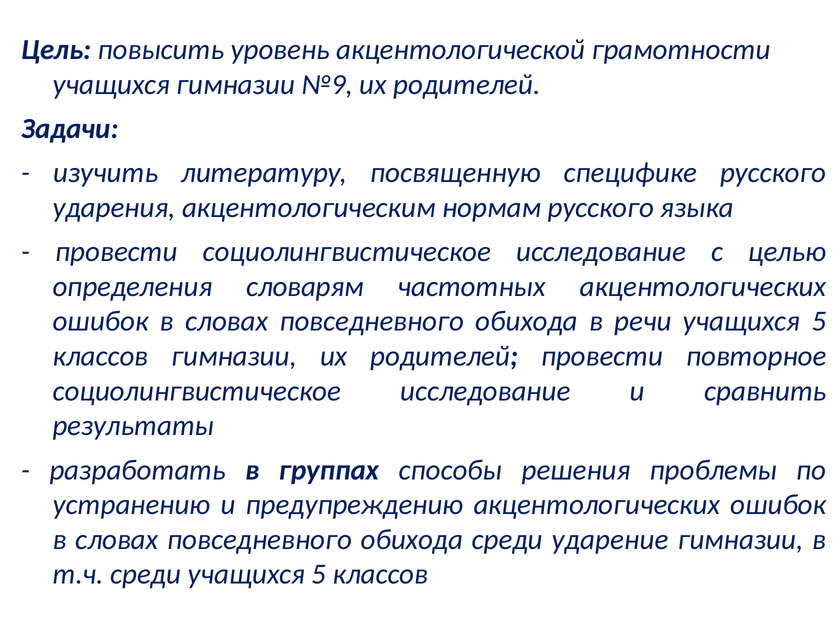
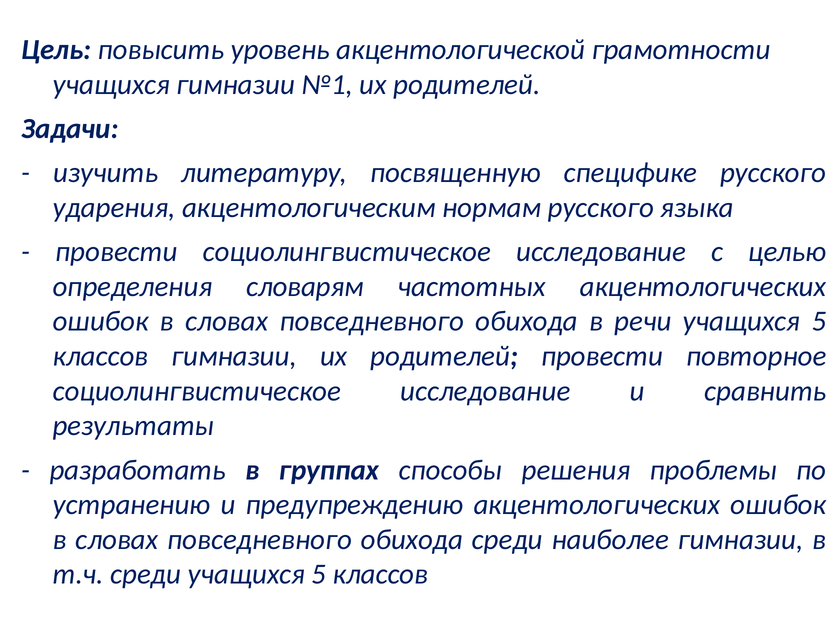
№9: №9 -> №1 (327, 84)
ударение: ударение -> наиболее (610, 539)
